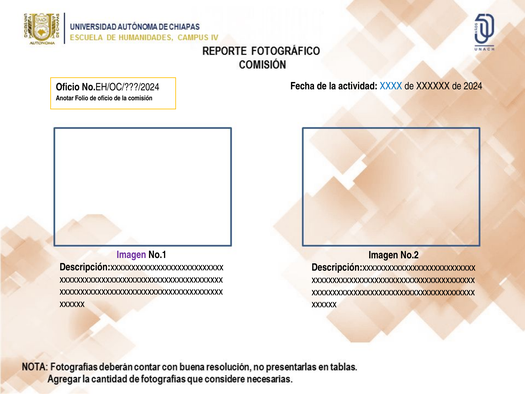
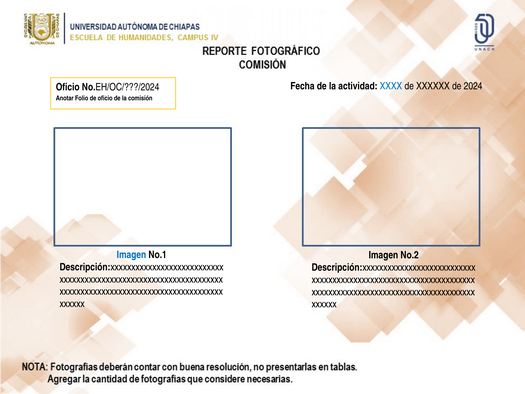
Imagen colour: purple -> blue (131, 255)
